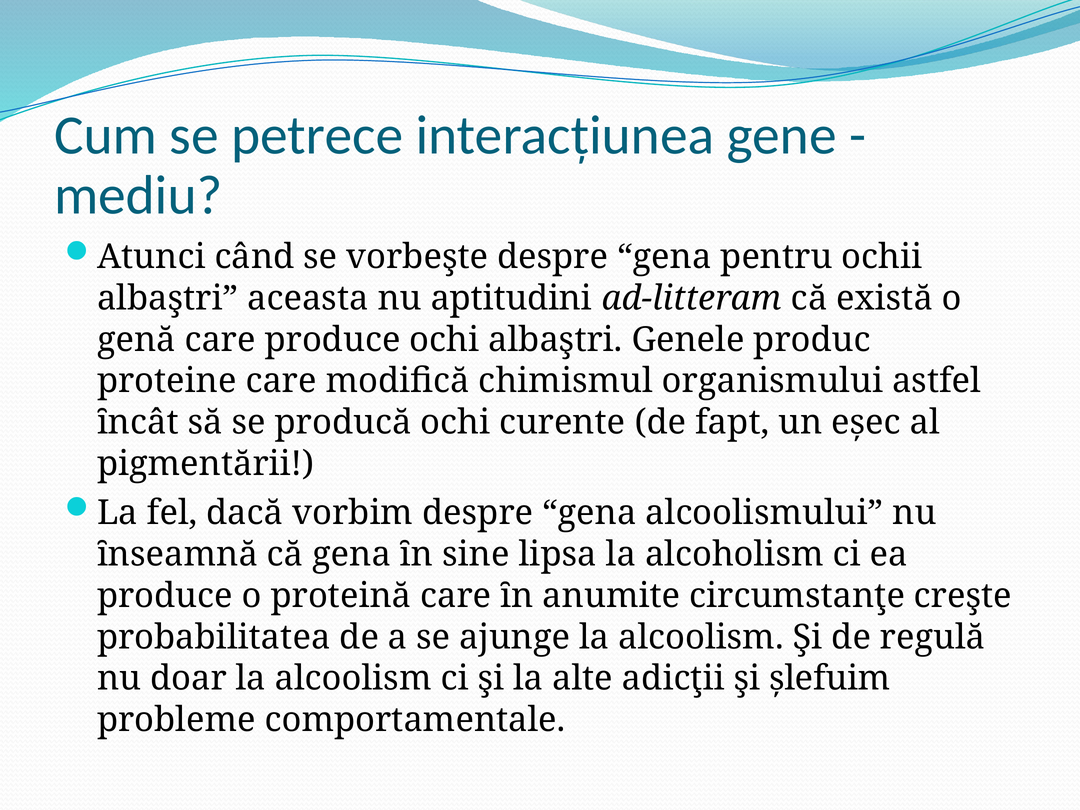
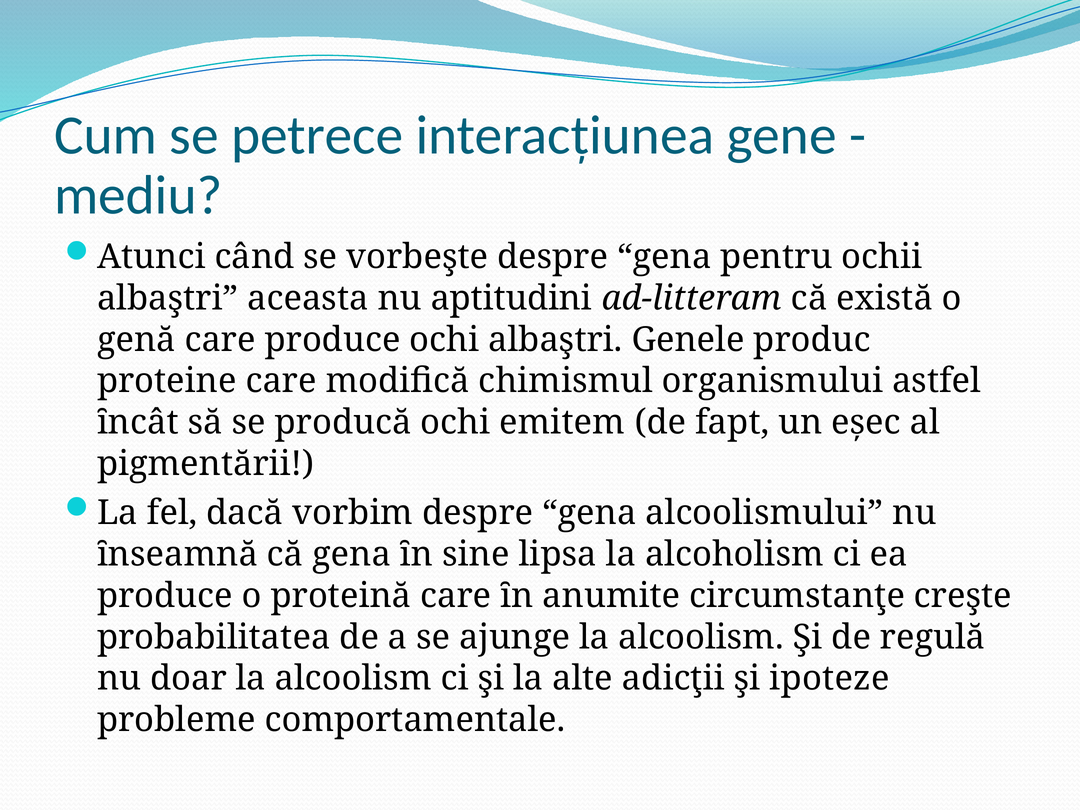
curente: curente -> emitem (562, 422)
șlefuim: șlefuim -> ipoteze (830, 679)
